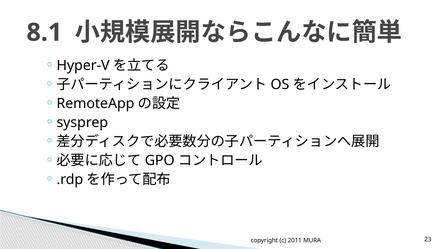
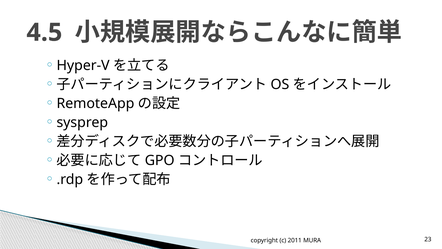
8.1: 8.1 -> 4.5 (44, 32)
